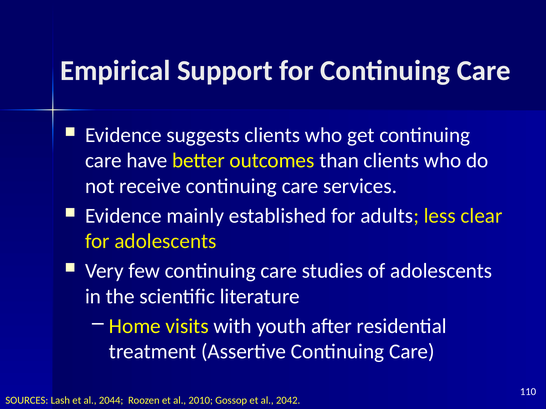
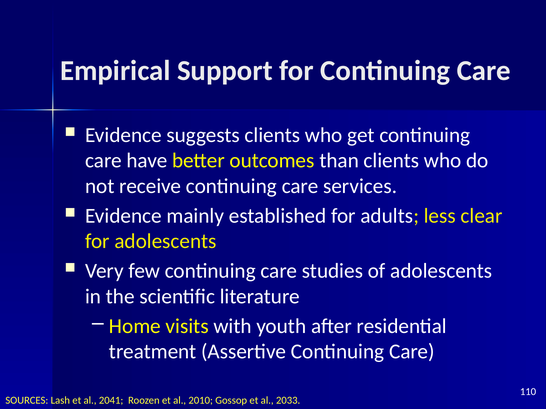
2044: 2044 -> 2041 (111, 401)
2042: 2042 -> 2033 (288, 401)
